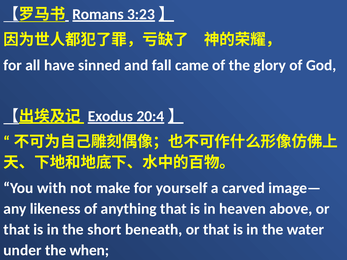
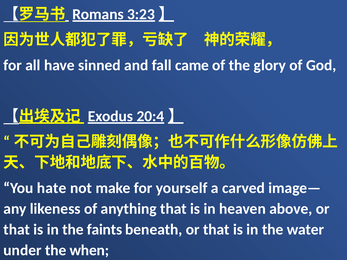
with: with -> hate (52, 188)
short: short -> faints (105, 230)
